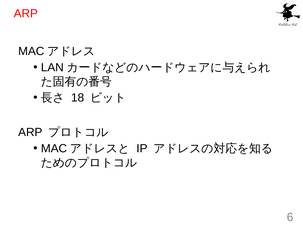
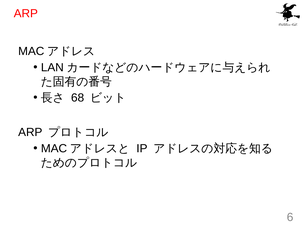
18: 18 -> 68 (78, 98)
